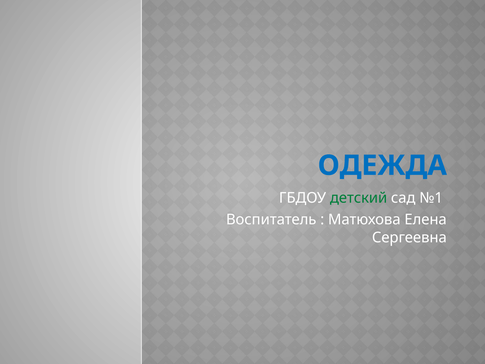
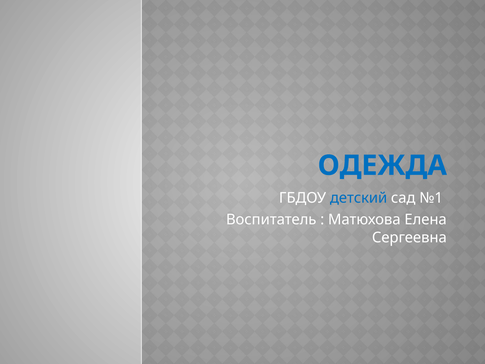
детский colour: green -> blue (359, 198)
